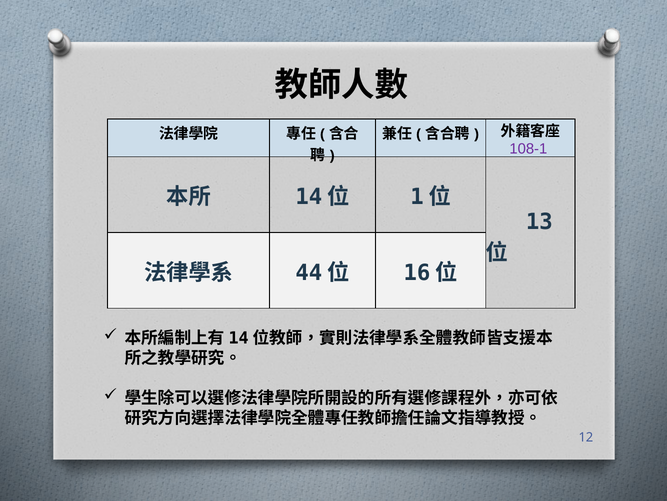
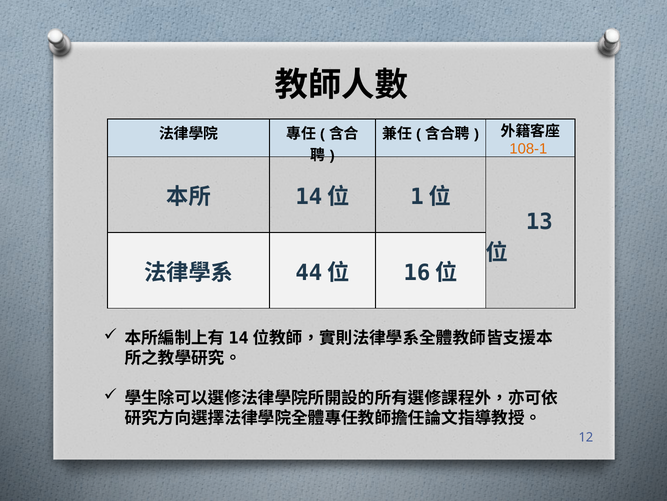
108-1 colour: purple -> orange (528, 149)
